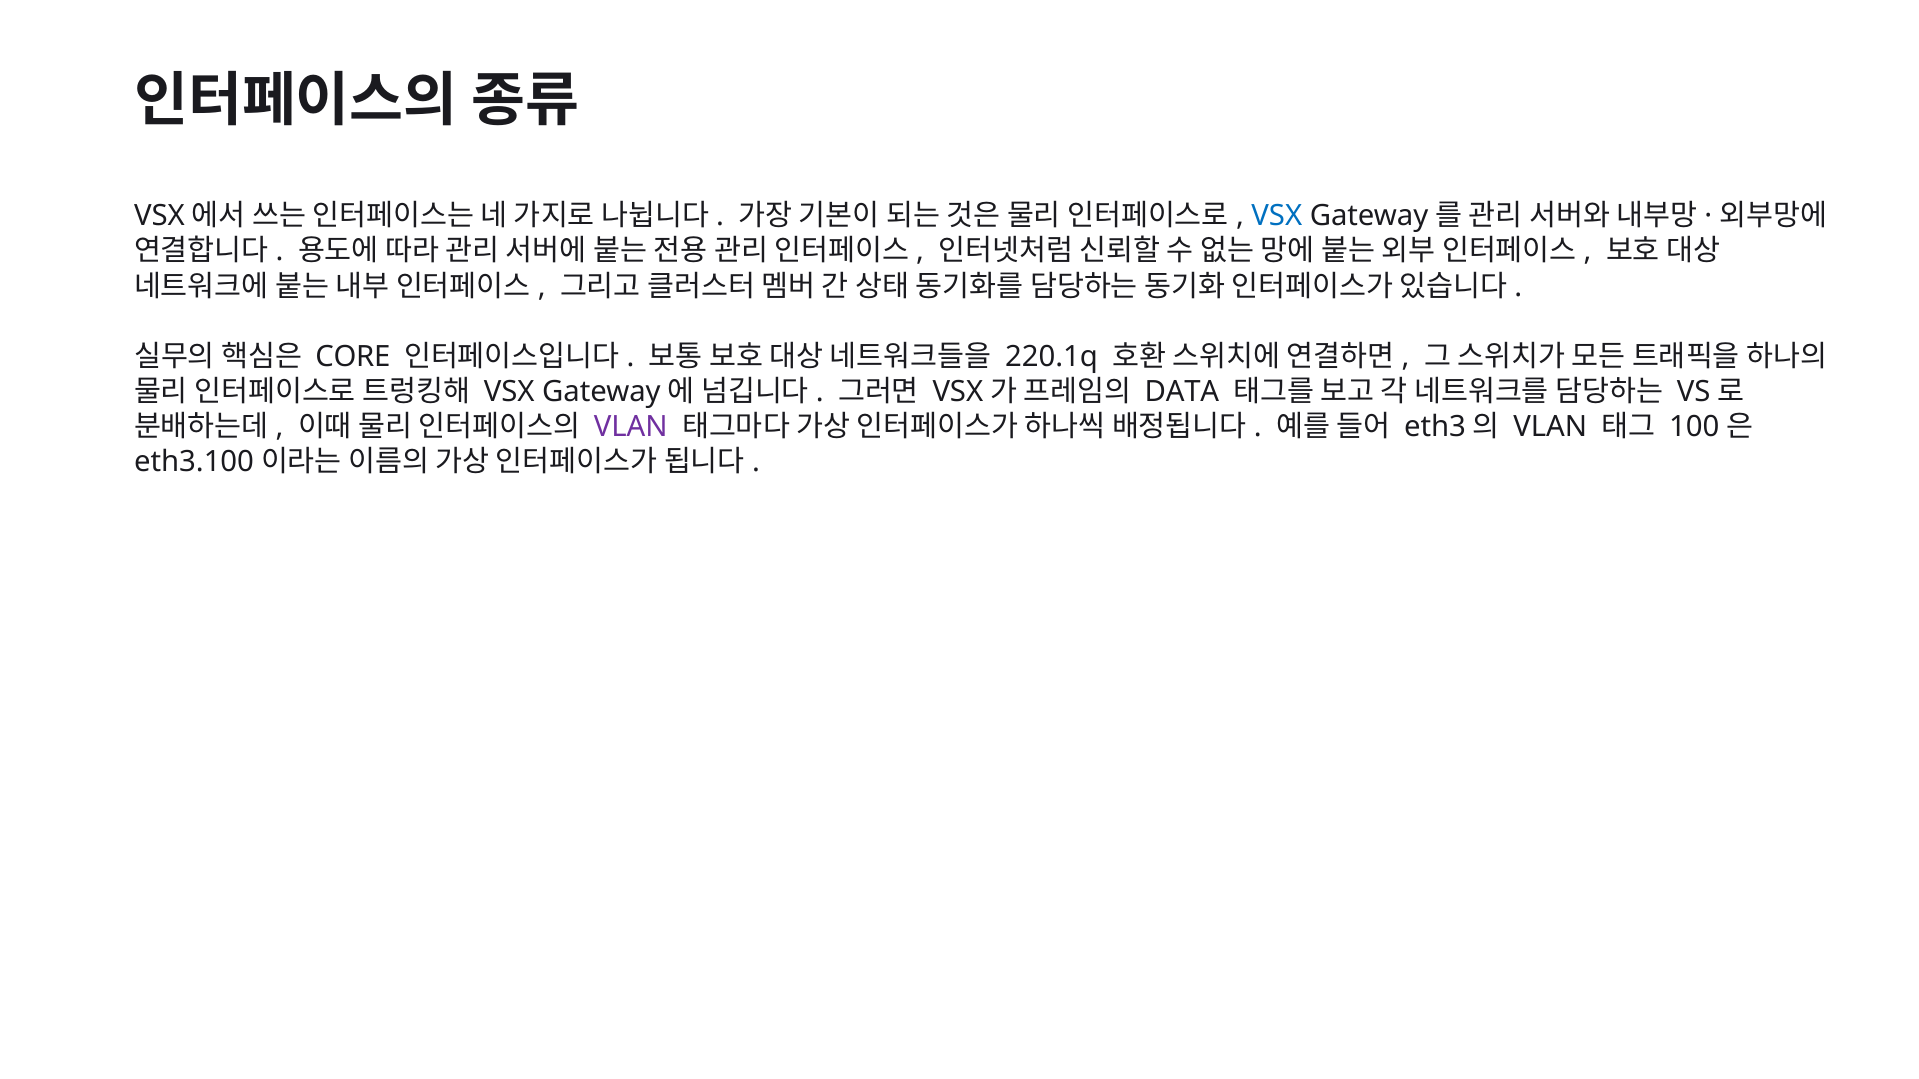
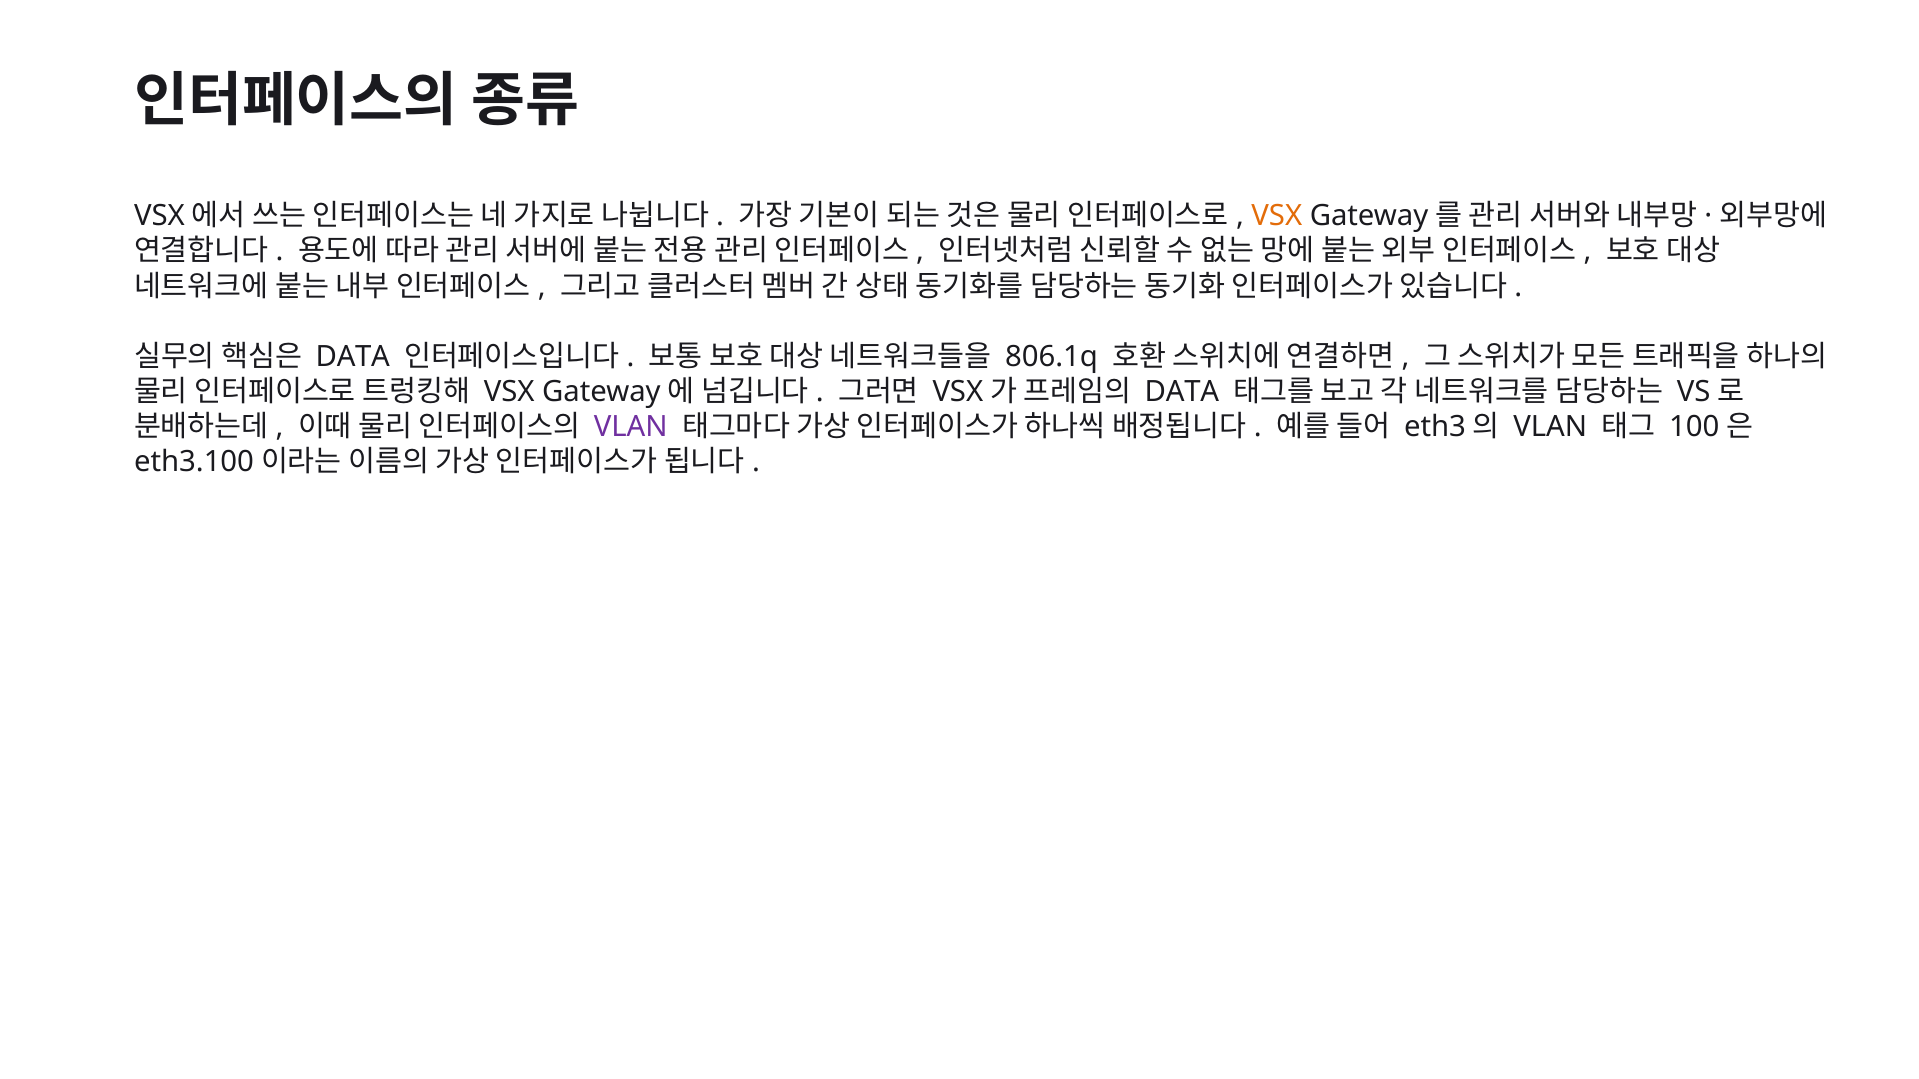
VSX colour: blue -> orange (1277, 216)
CORE: CORE -> DATA (353, 357)
220.1q: 220.1q -> 806.1q (1052, 357)
